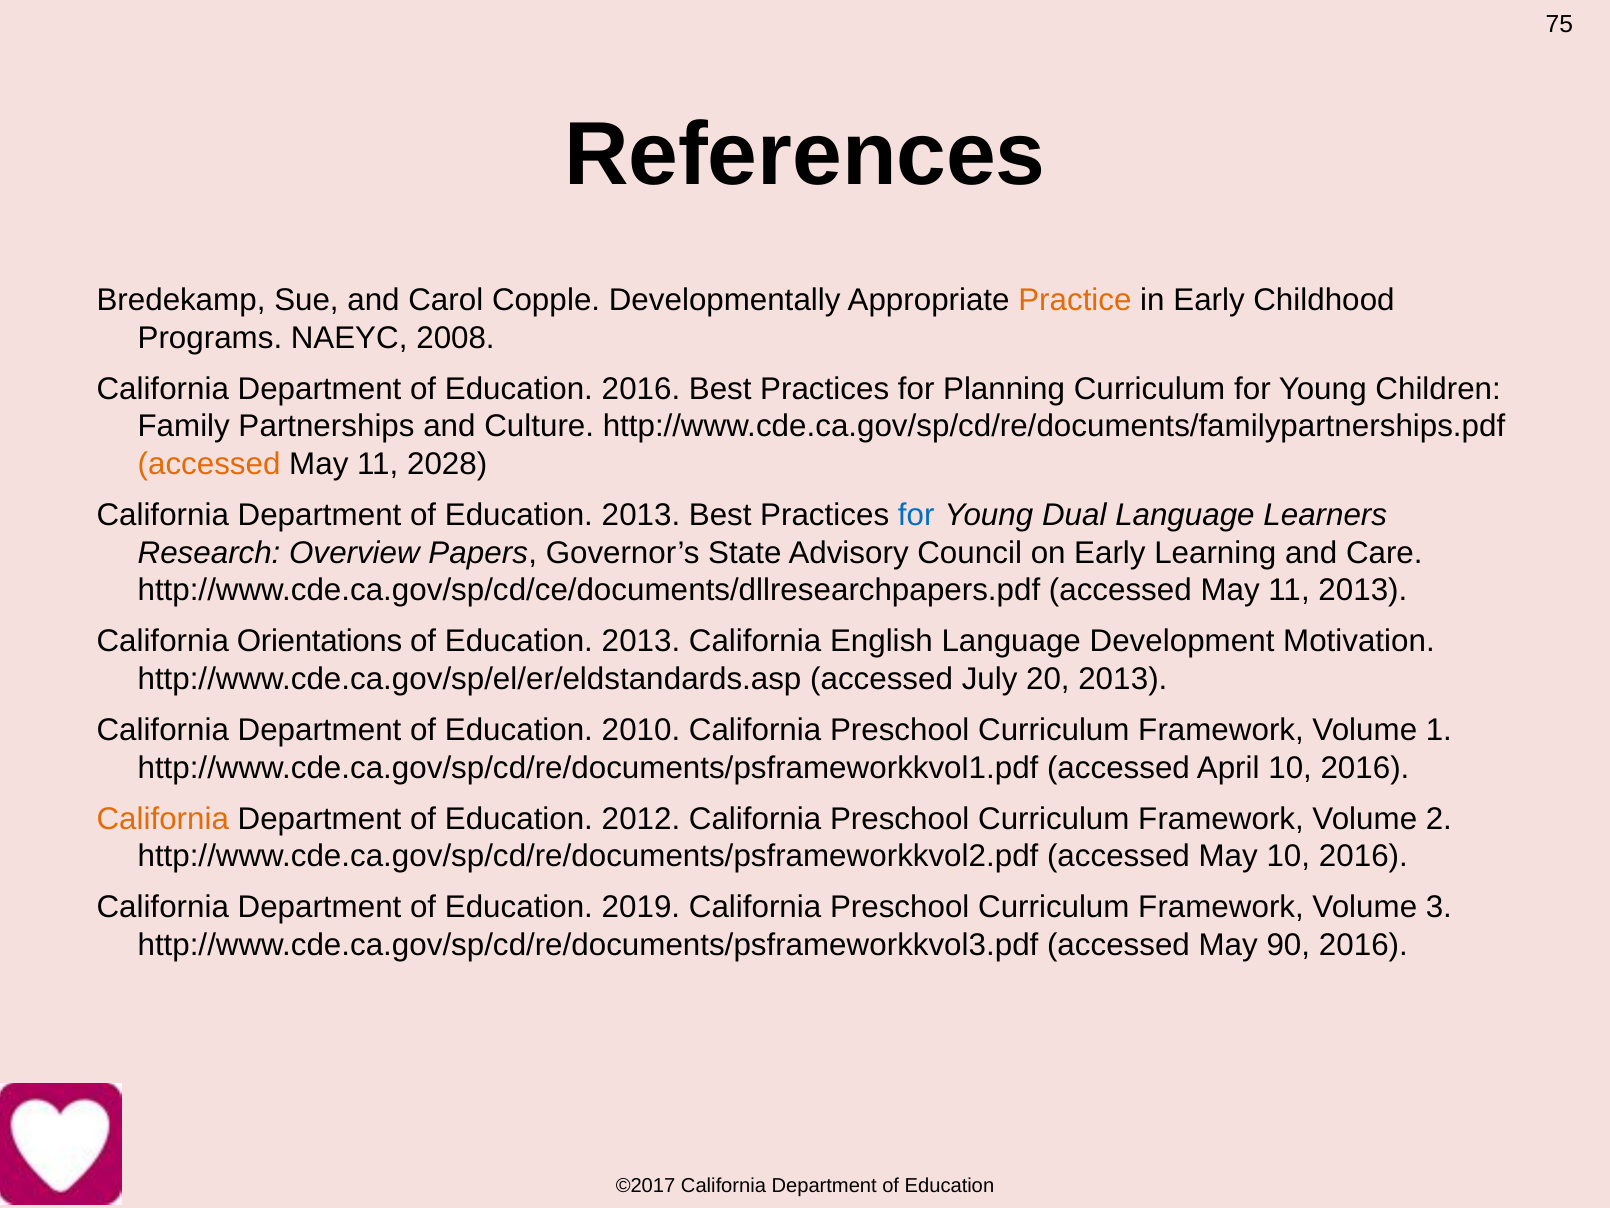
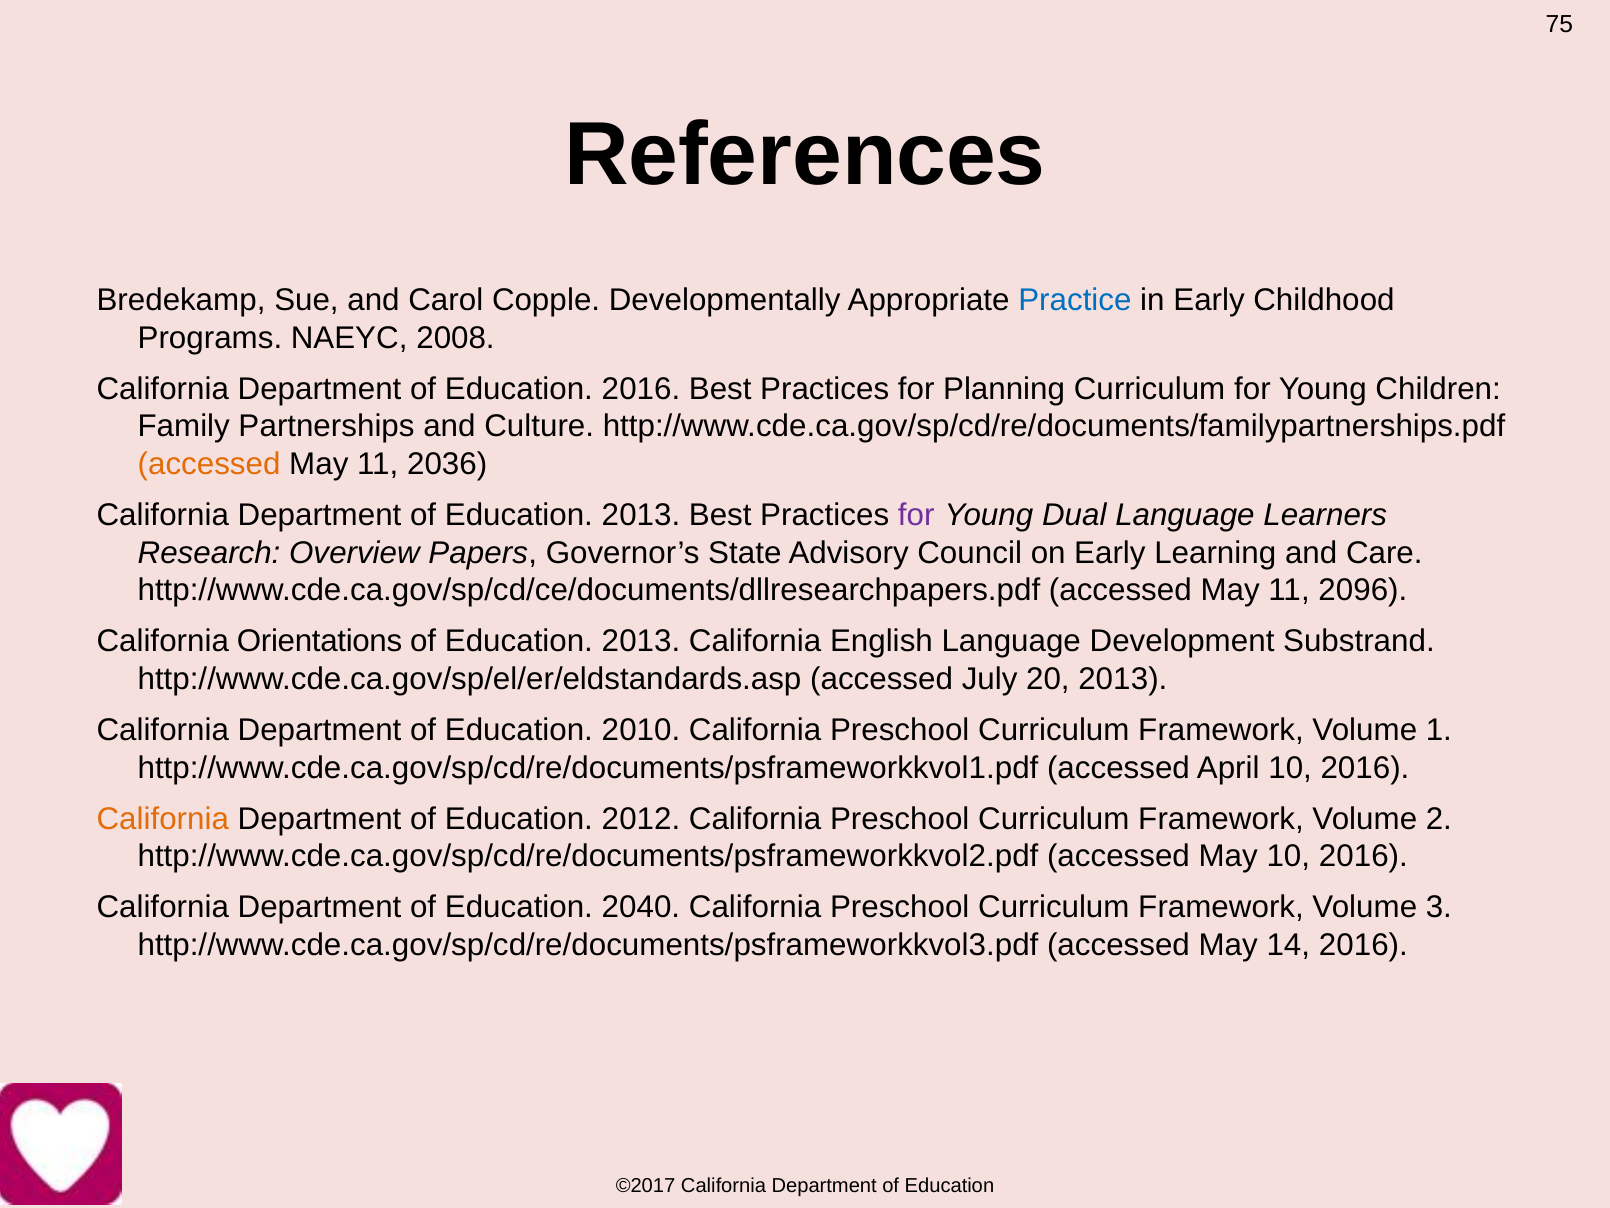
Practice colour: orange -> blue (1075, 300)
2028: 2028 -> 2036 (447, 464)
for colour: blue -> purple (916, 515)
11 2013: 2013 -> 2096 (1363, 590)
Motivation: Motivation -> Substrand (1359, 641)
2019: 2019 -> 2040 (641, 907)
90: 90 -> 14 (1288, 945)
